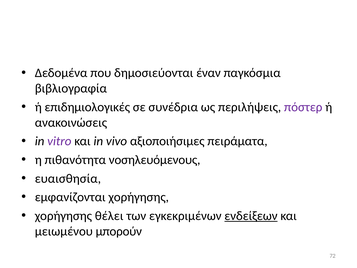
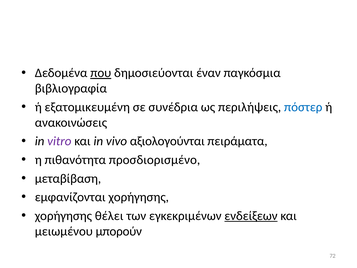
που underline: none -> present (101, 73)
επιδημιολογικές: επιδημιολογικές -> εξατομικευμένη (87, 107)
πόστερ colour: purple -> blue (303, 107)
αξιοποιήσιμες: αξιοποιήσιμες -> αξιολογούνται (167, 141)
νοσηλευόμενους: νοσηλευόμενους -> προσδιορισμένο (155, 160)
ευαισθησία: ευαισθησία -> μεταβίβαση (68, 178)
